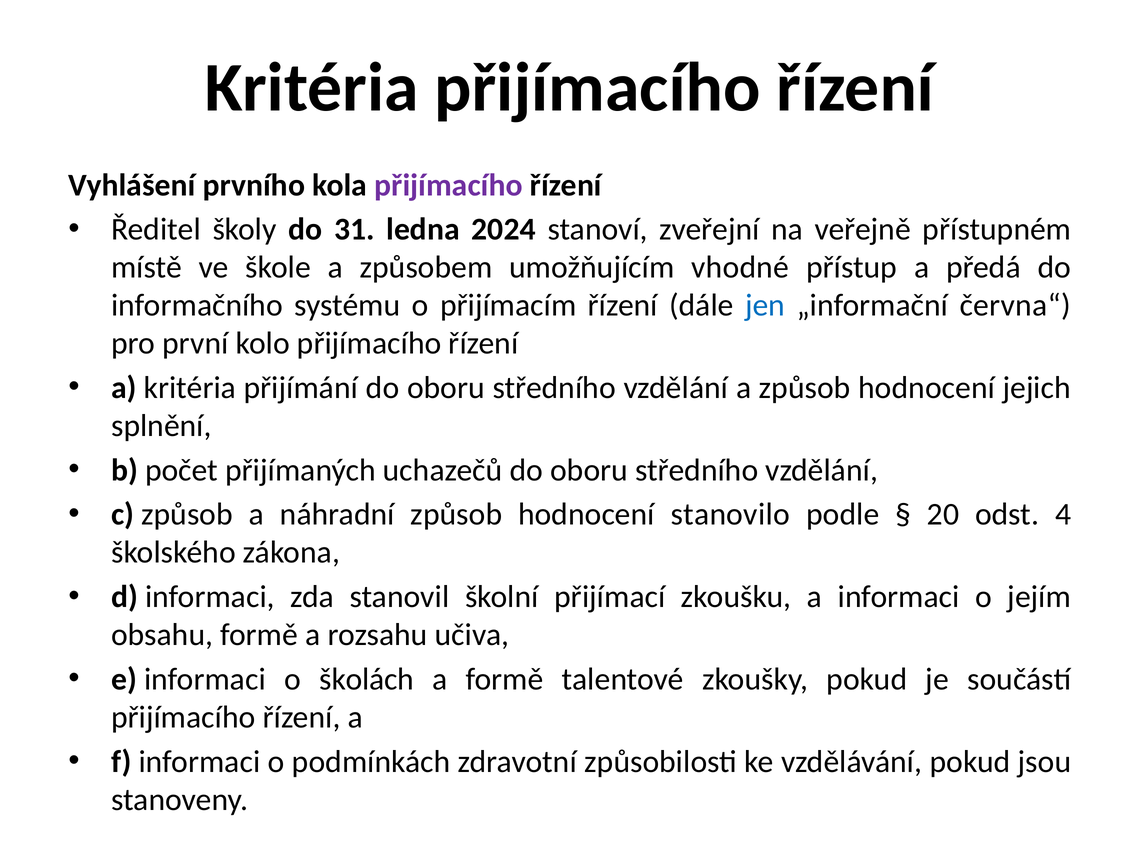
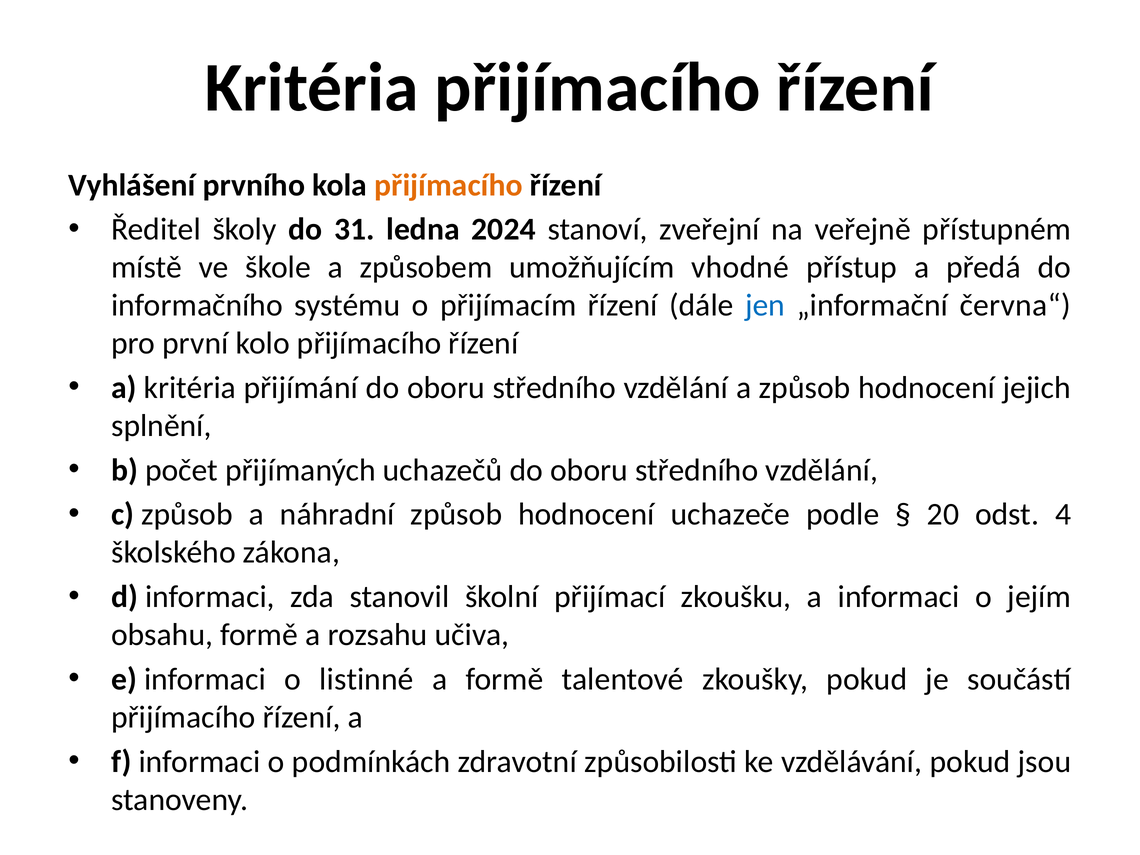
přijímacího colour: purple -> orange (448, 185)
stanovilo: stanovilo -> uchazeče (730, 515)
školách: školách -> listinné (367, 679)
